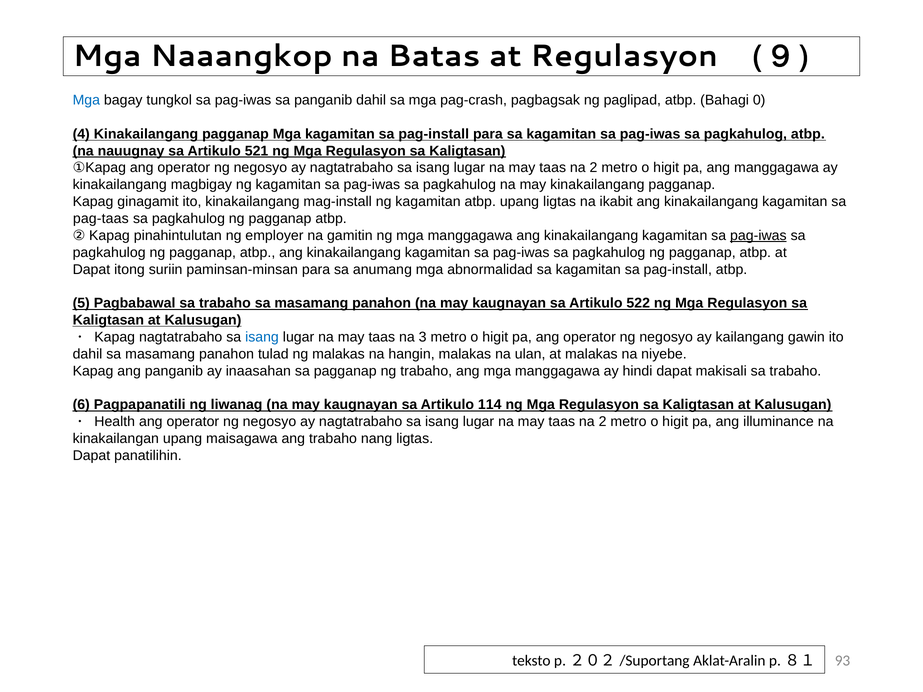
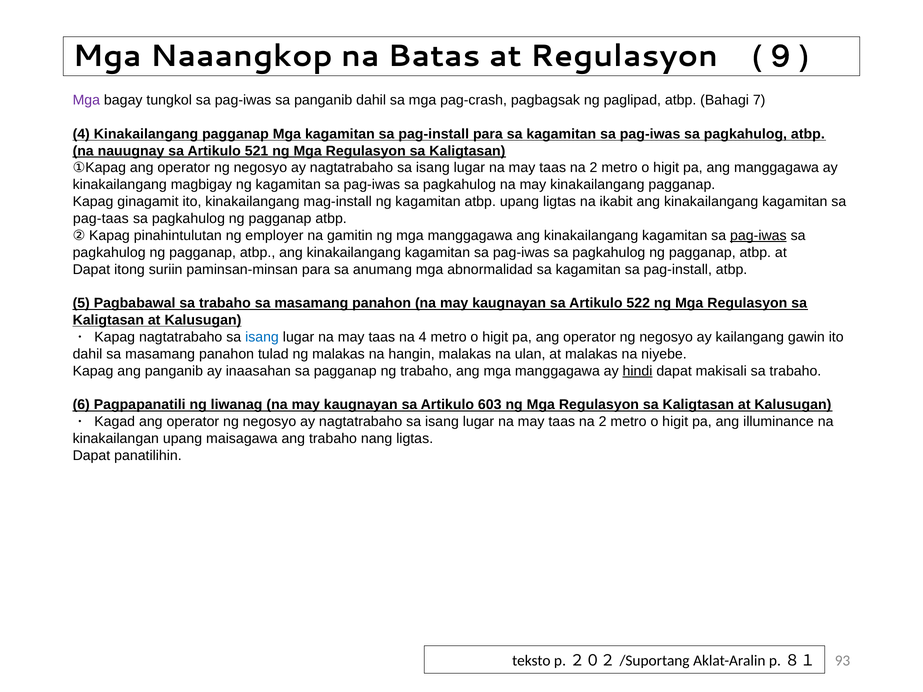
Mga colour: blue -> purple (86, 100)
0: 0 -> 7 (759, 100)
na 3: 3 -> 4 (423, 337)
hindi underline: none -> present (638, 371)
114: 114 -> 603 (490, 405)
Health: Health -> Kagad (115, 422)
